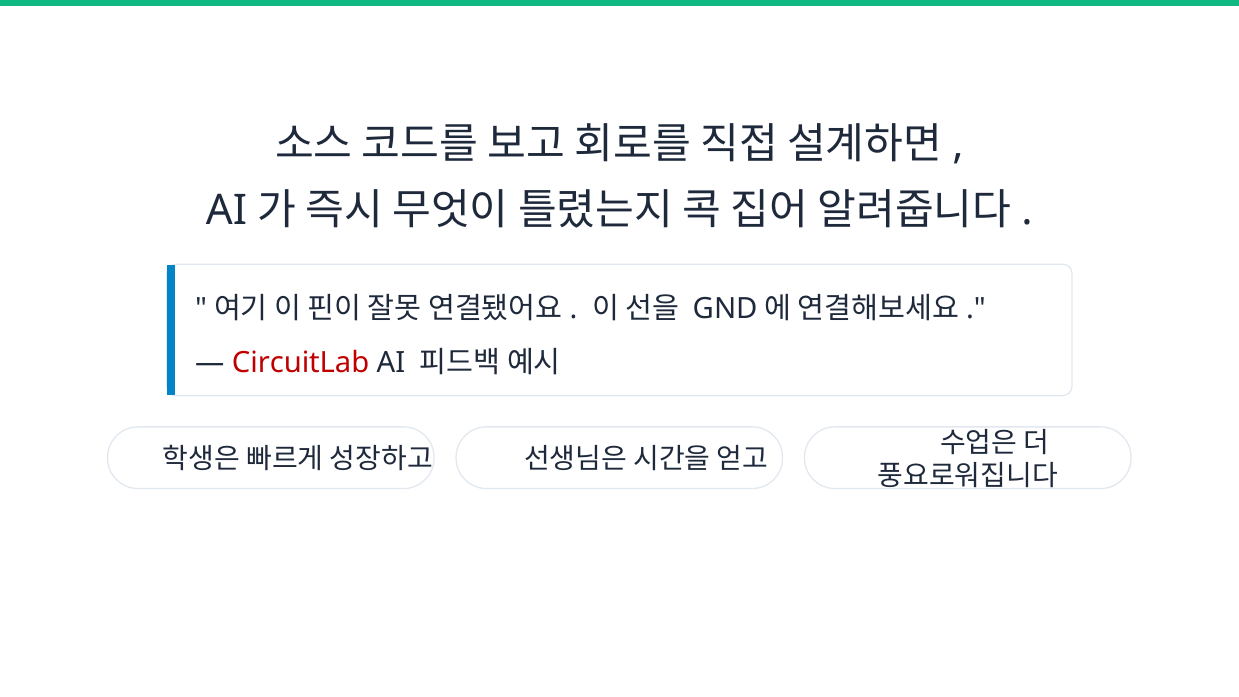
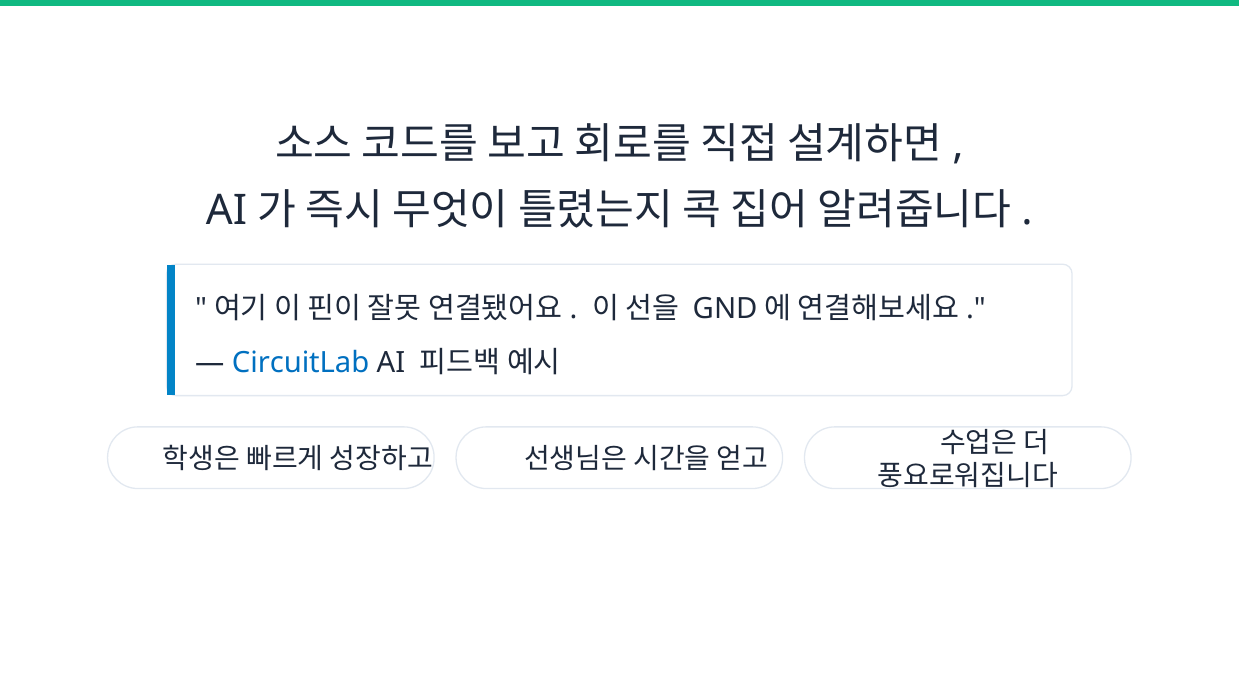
CircuitLab colour: red -> blue (301, 363)
